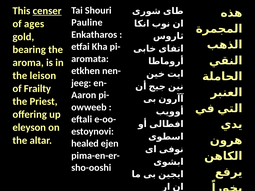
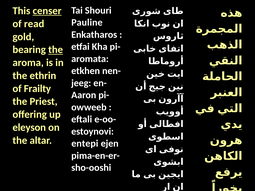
ages: ages -> read (34, 24)
the underline: none -> present (56, 50)
leison: leison -> ethrin (43, 76)
healed: healed -> entepi (85, 144)
